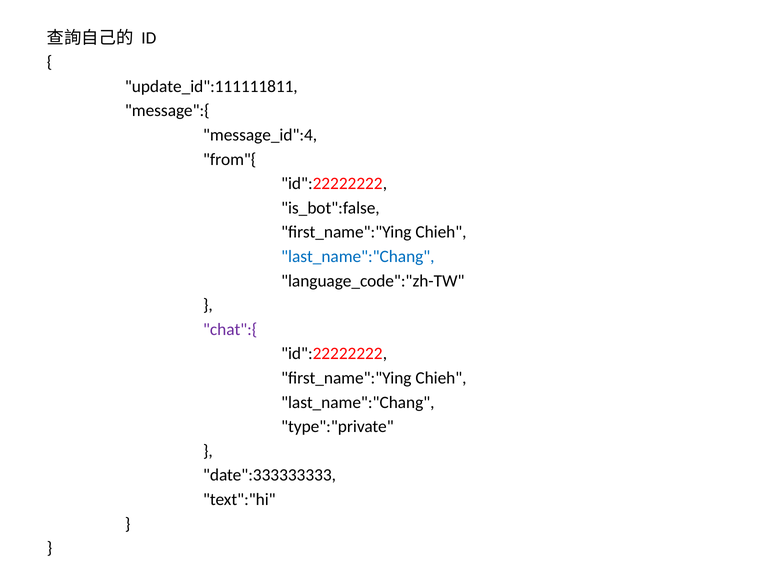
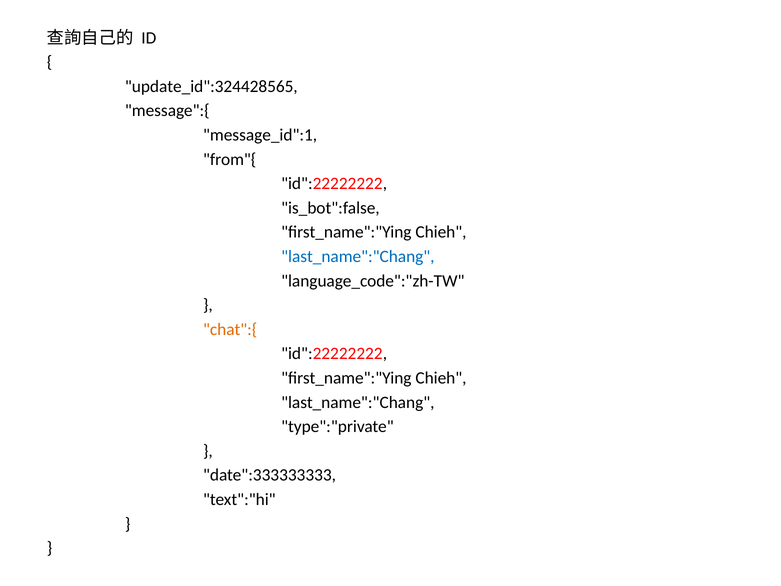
update_id":111111811: update_id":111111811 -> update_id":324428565 (211, 86)
message_id":4: message_id":4 -> message_id":1 (260, 135)
chat":{ colour: purple -> orange (230, 329)
